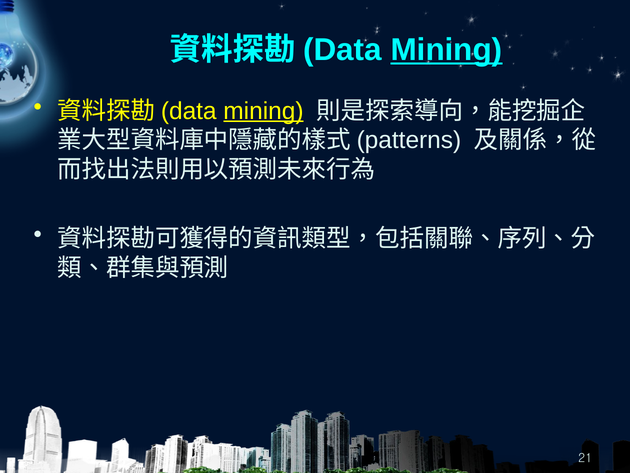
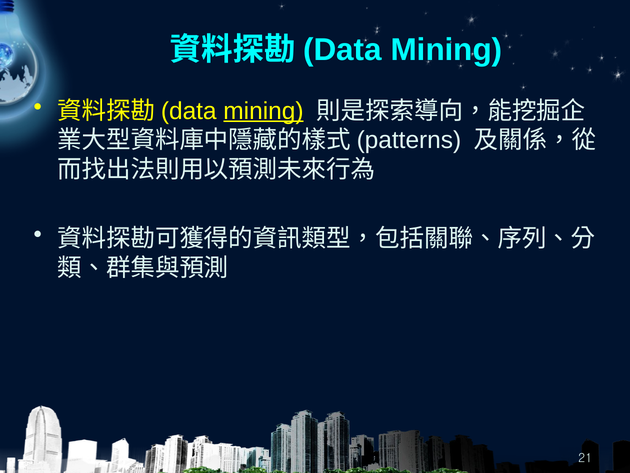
Mining underline: present -> none (446, 50)
